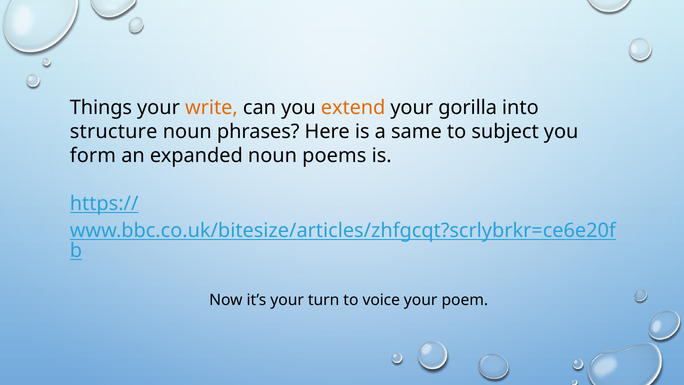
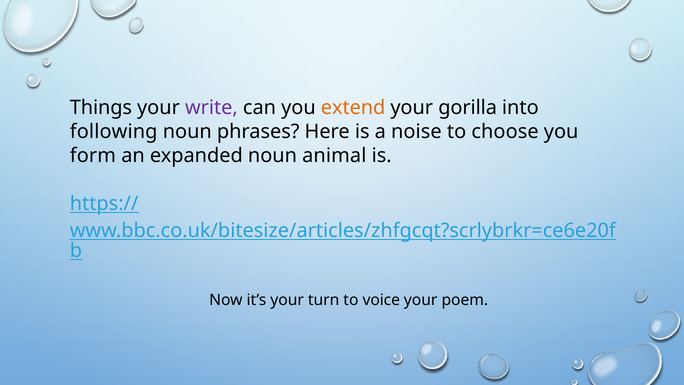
write colour: orange -> purple (211, 107)
structure: structure -> following (114, 131)
same: same -> noise (416, 131)
subject: subject -> choose (505, 131)
poems: poems -> animal (334, 155)
